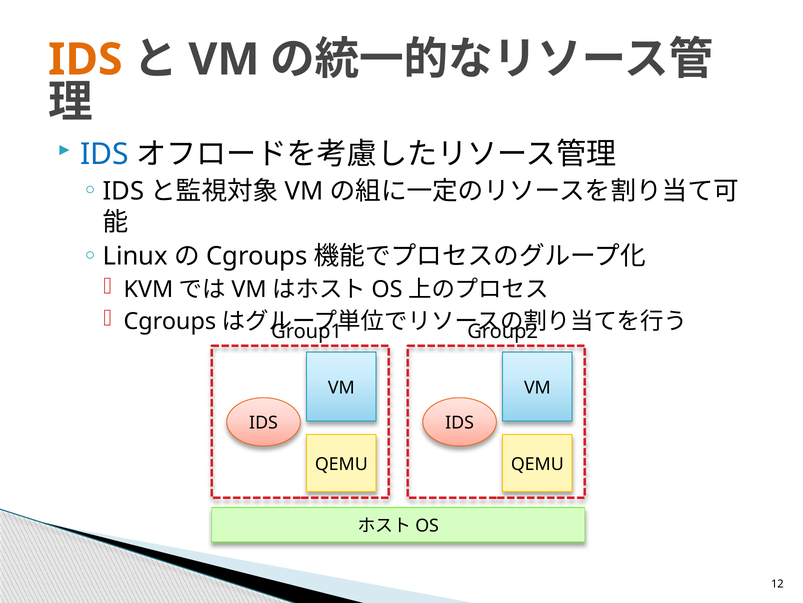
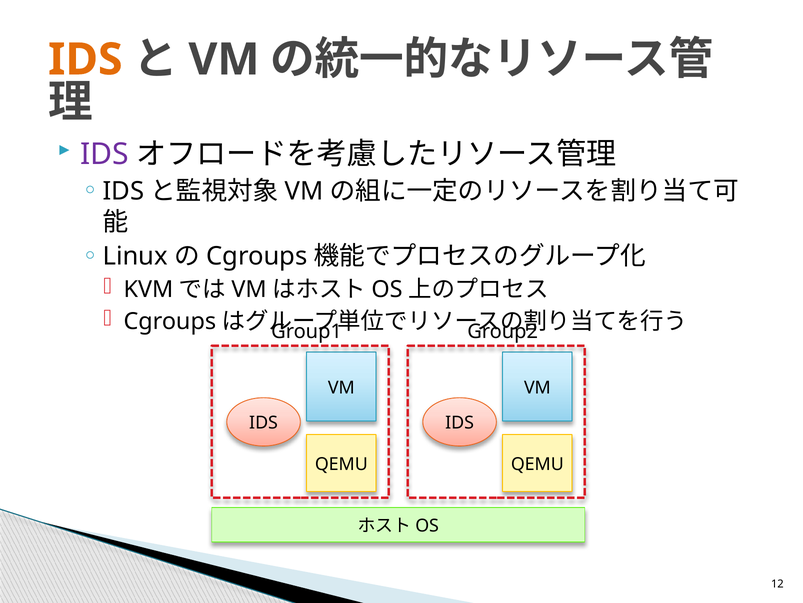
IDS colour: blue -> purple (105, 154)
